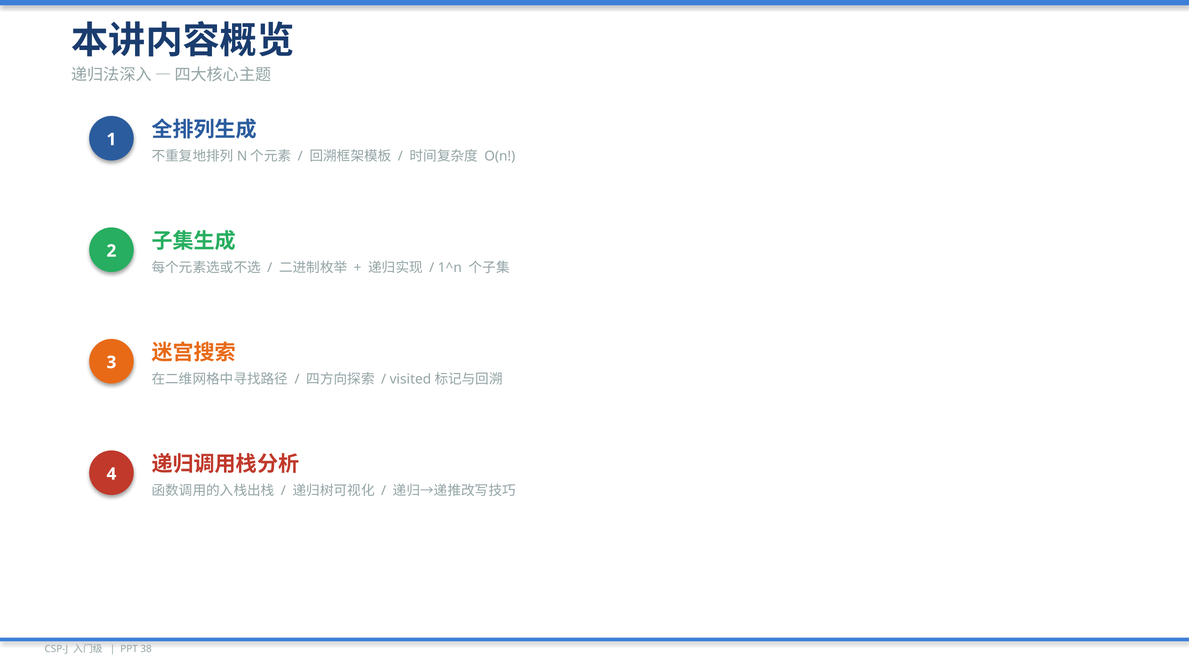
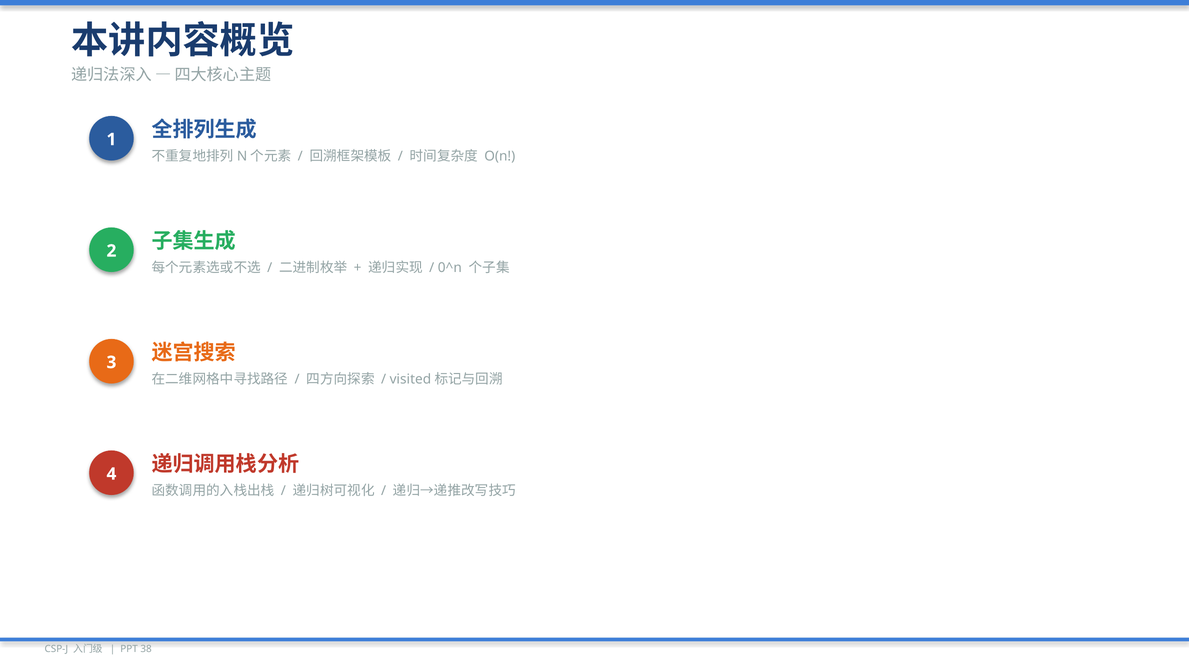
1^n: 1^n -> 0^n (450, 268)
